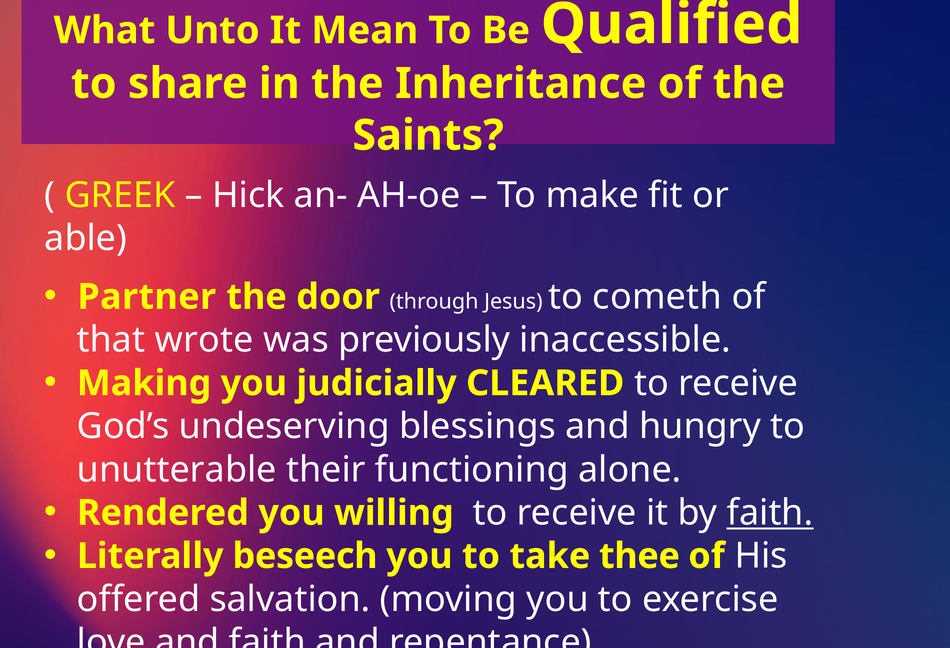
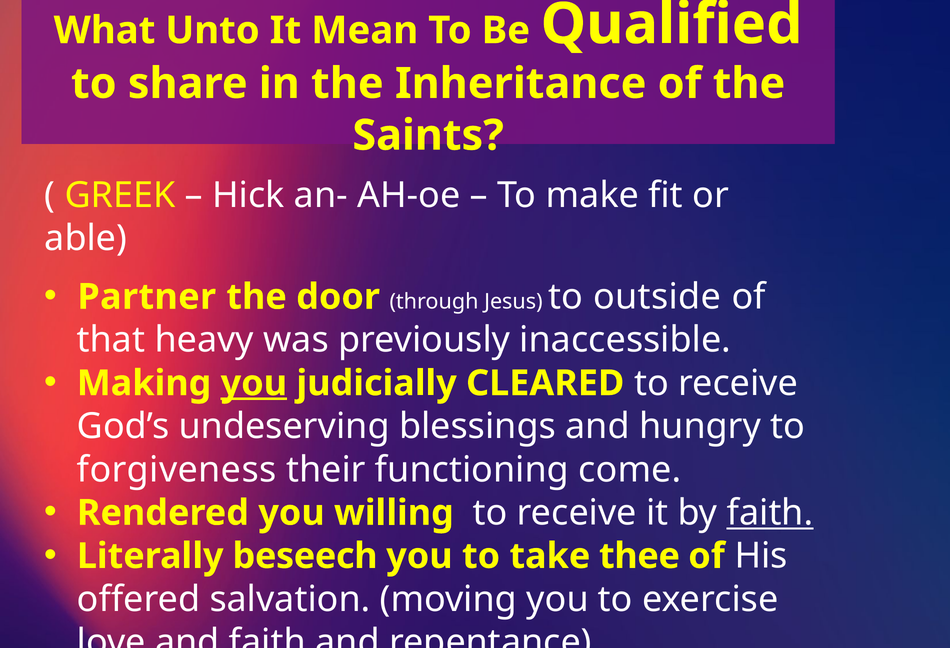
cometh: cometh -> outside (657, 297)
wrote: wrote -> heavy (204, 340)
you underline: none -> present (254, 383)
unutterable: unutterable -> forgiveness (177, 469)
alone: alone -> come (630, 469)
